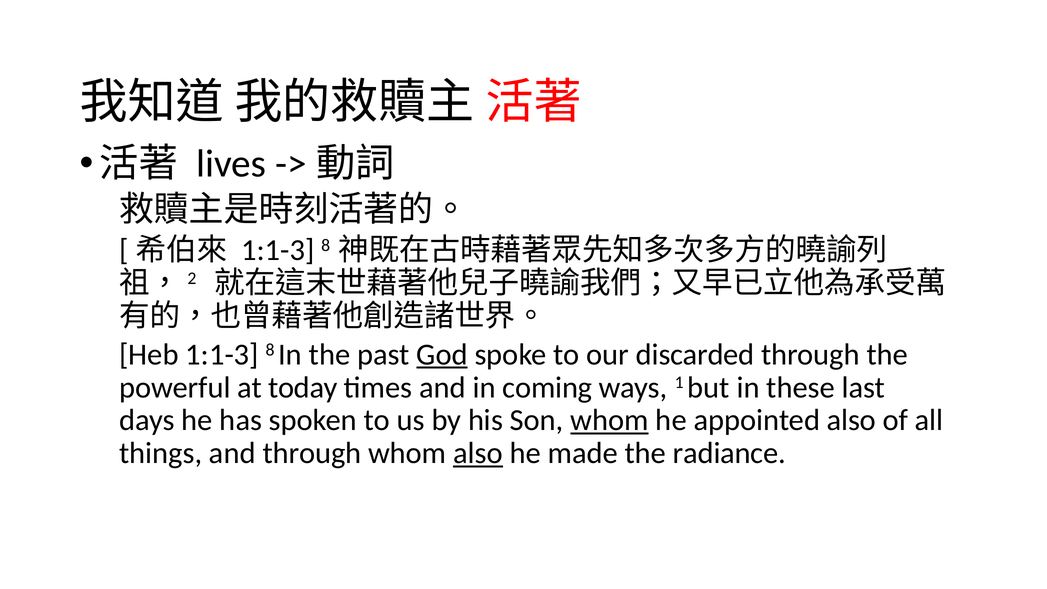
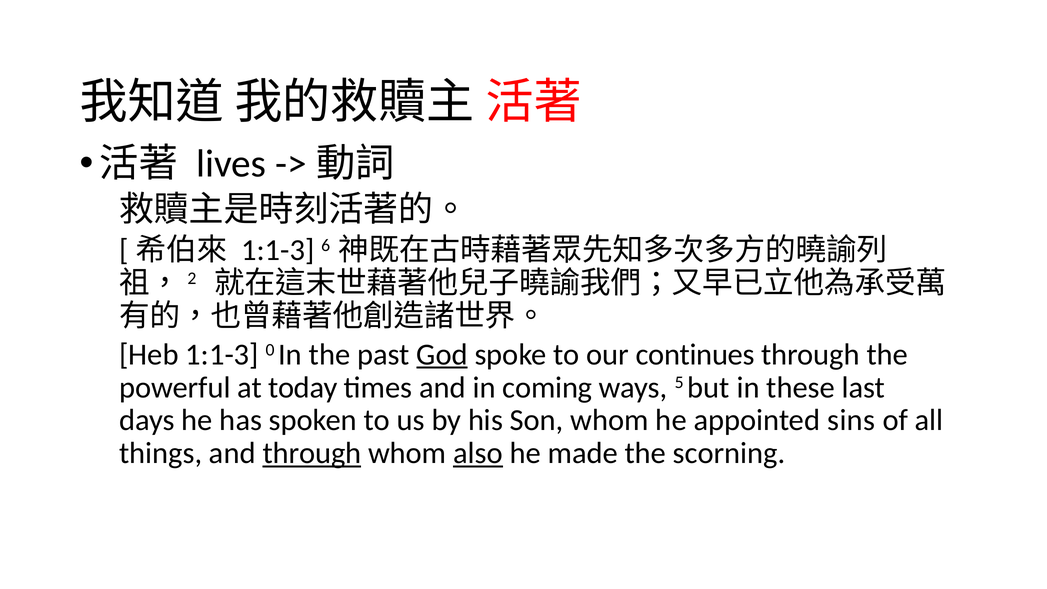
8: 8 -> 6 (326, 245)
Heb 1:1-3 8: 8 -> 0 (270, 350)
discarded: discarded -> continues (695, 354)
1: 1 -> 5 (679, 383)
whom underline: present -> none (610, 420)
appointed also: also -> sins (851, 420)
through underline: none -> present (312, 453)
radiance: radiance -> scorning (729, 453)
